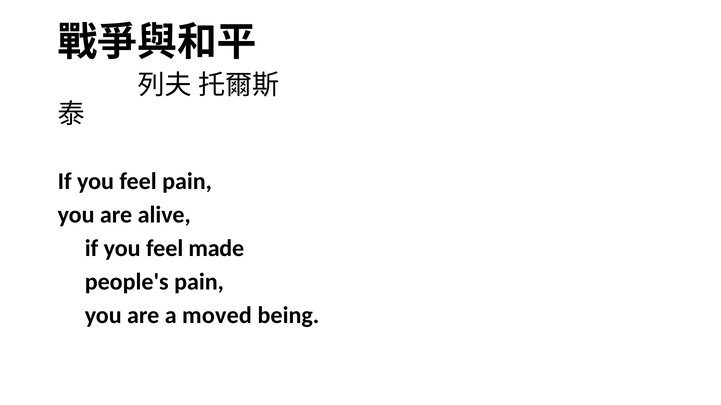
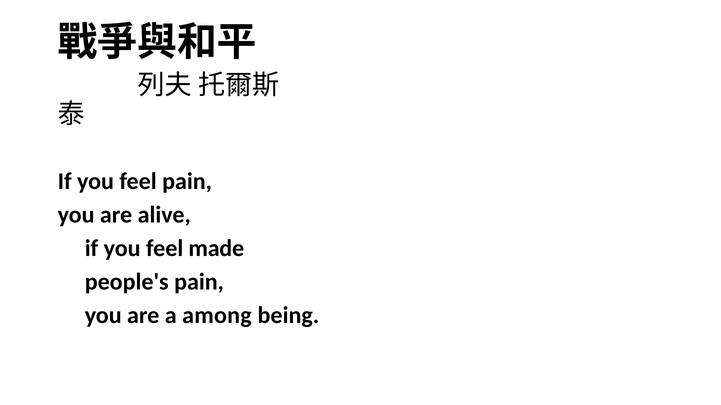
moved: moved -> among (217, 316)
